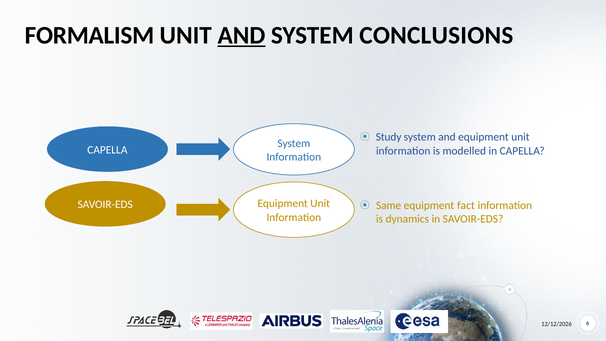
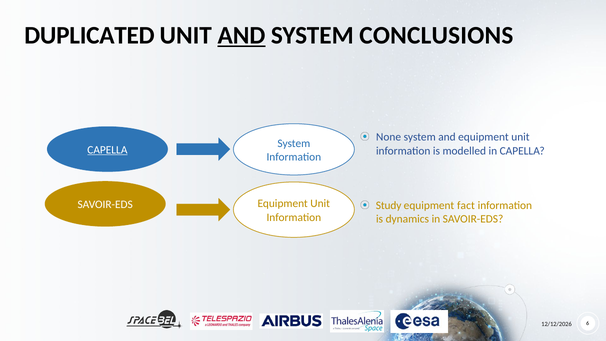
FORMALISM: FORMALISM -> DUPLICATED (89, 35)
Study: Study -> None (389, 137)
CAPELLA underline: none -> present (107, 150)
Same: Same -> Study (389, 205)
